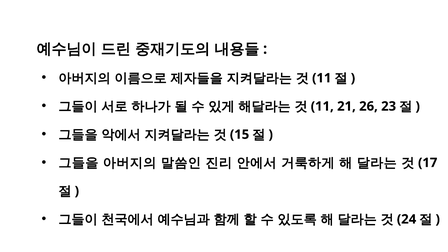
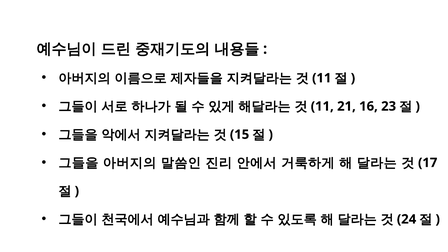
26: 26 -> 16 (368, 106)
